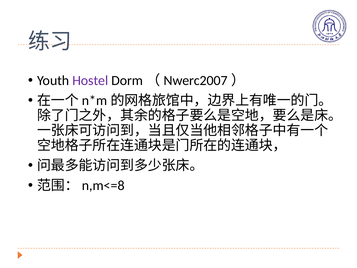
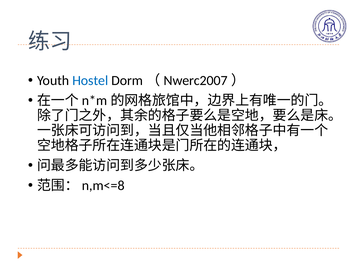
Hostel colour: purple -> blue (90, 80)
